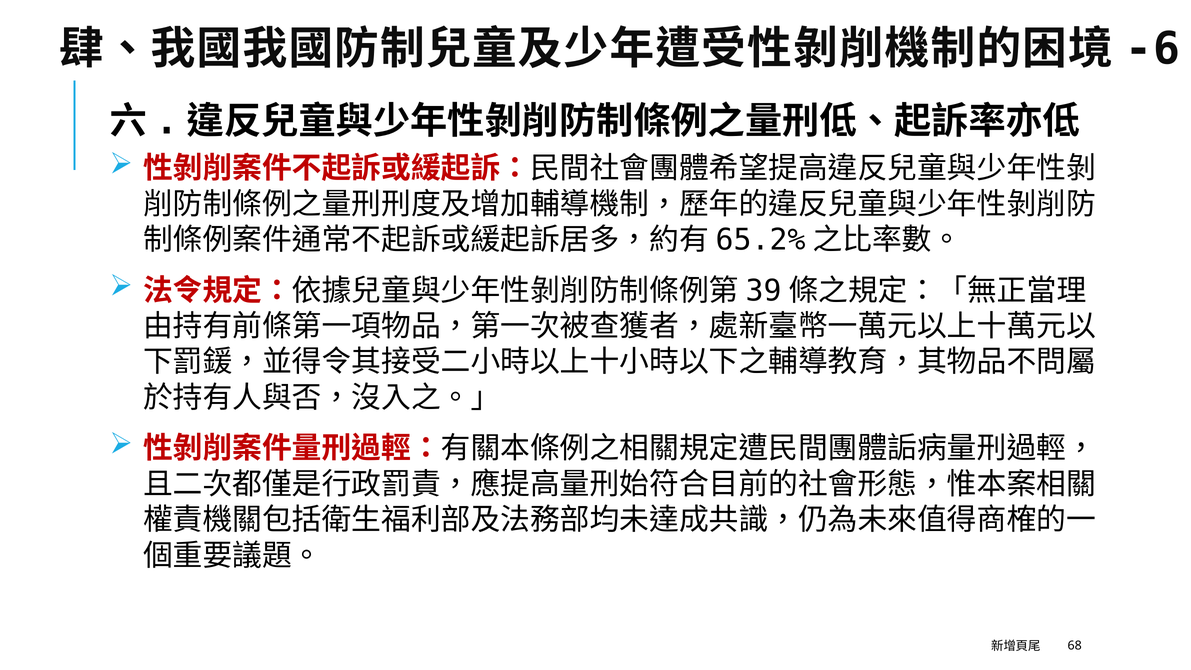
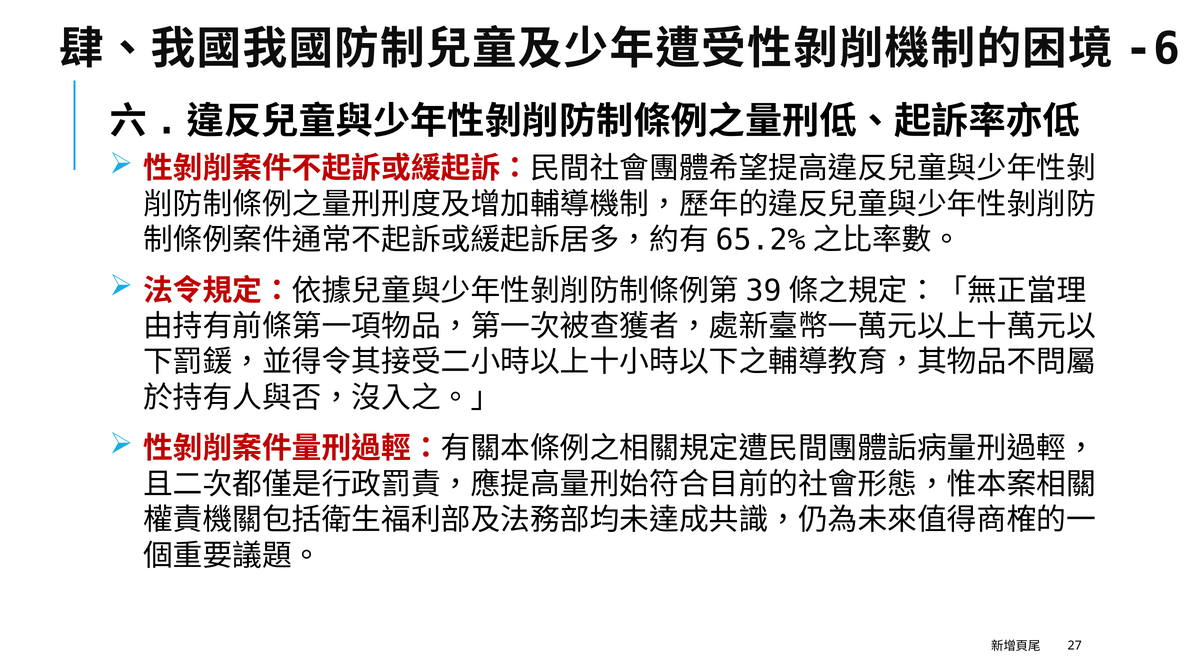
68: 68 -> 27 (1075, 645)
